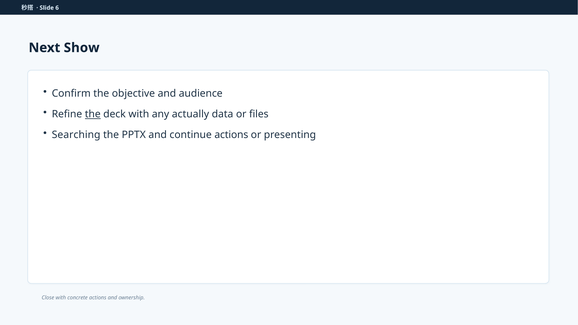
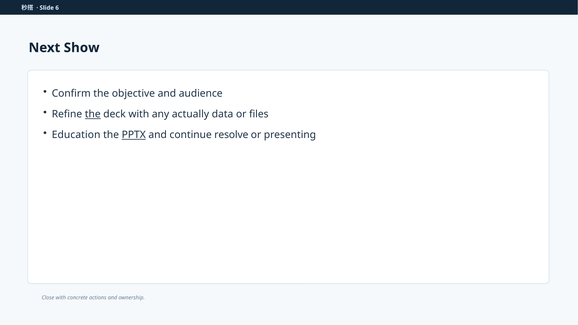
Searching: Searching -> Education (76, 135)
PPTX underline: none -> present (134, 135)
continue actions: actions -> resolve (231, 135)
